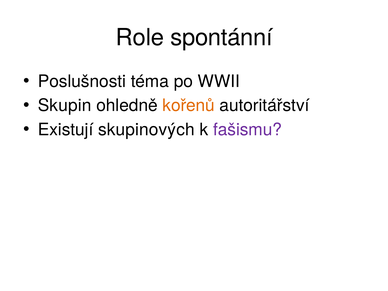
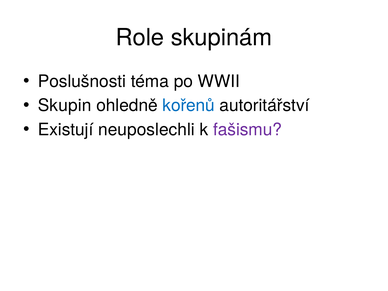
spontánní: spontánní -> skupinám (221, 38)
kořenů colour: orange -> blue (189, 106)
skupinových: skupinových -> neuposlechli (146, 130)
